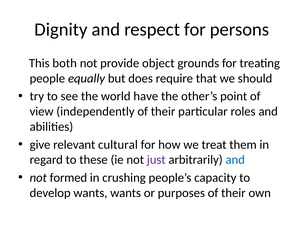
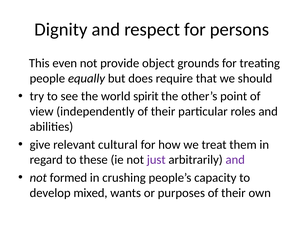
both: both -> even (65, 63)
have: have -> spirit (146, 96)
and colour: blue -> purple (235, 160)
develop wants: wants -> mixed (90, 193)
